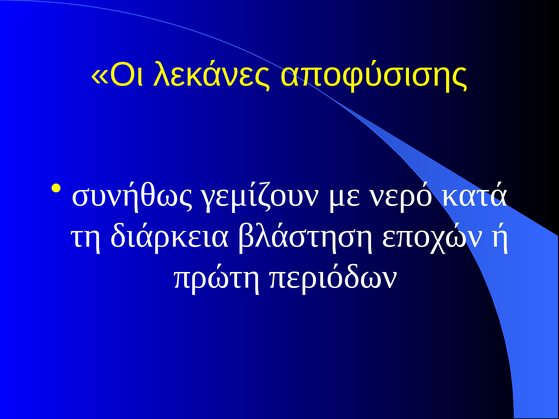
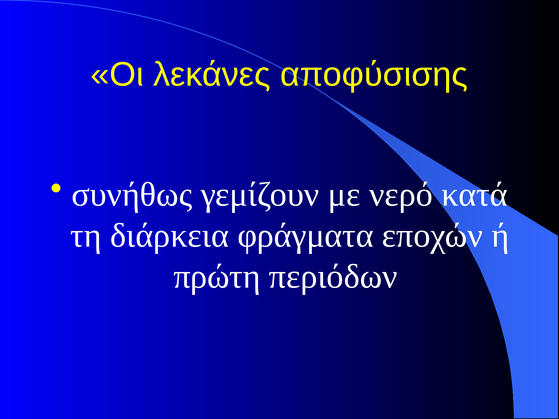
βλάστηση: βλάστηση -> φράγματα (305, 236)
